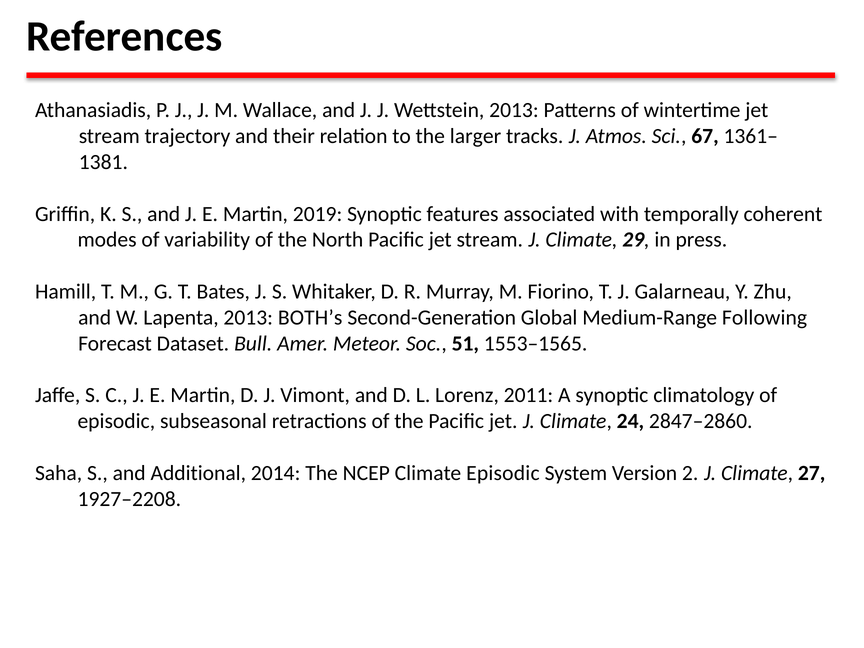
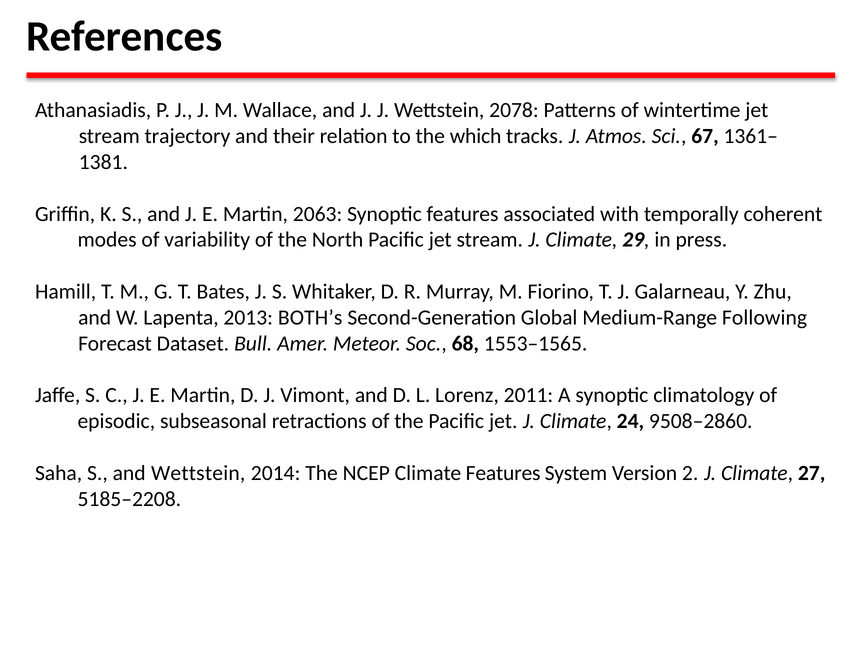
Wettstein 2013: 2013 -> 2078 (514, 110)
larger: larger -> which (476, 136)
2019: 2019 -> 2063 (318, 214)
51: 51 -> 68 (465, 344)
2847–2860: 2847–2860 -> 9508–2860 (701, 421)
and Additional: Additional -> Wettstein (198, 473)
Climate Episodic: Episodic -> Features (503, 473)
1927–2208: 1927–2208 -> 5185–2208 (129, 499)
